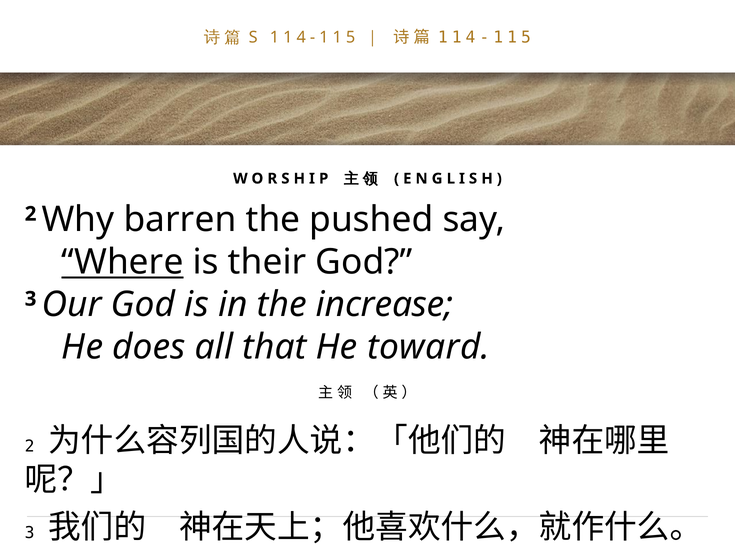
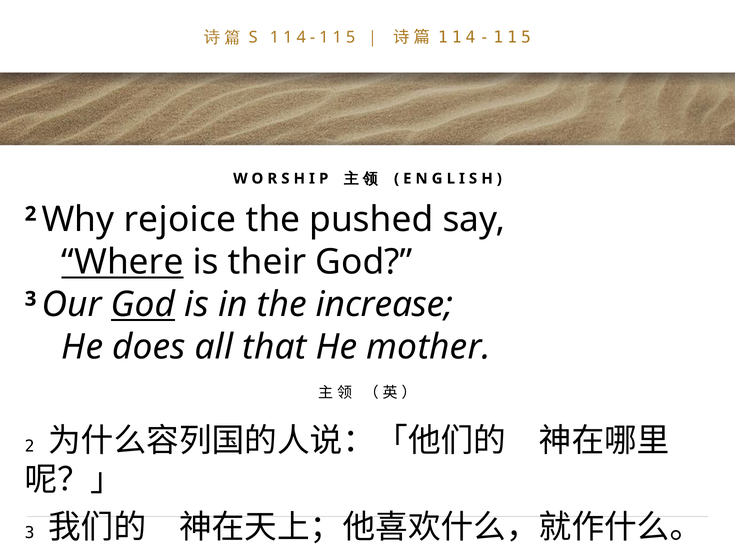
barren: barren -> rejoice (180, 219)
God underline: none -> present (143, 304)
toward: toward -> mother (429, 347)
